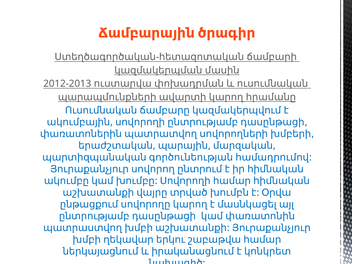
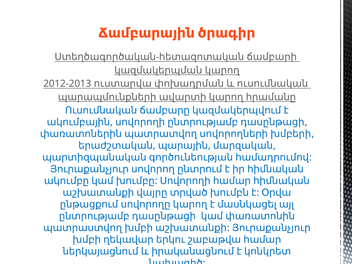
կազմակերպման մասին: մասին -> կարող (222, 70)
